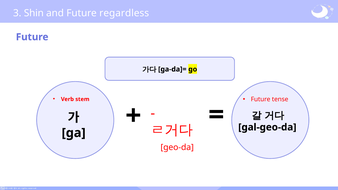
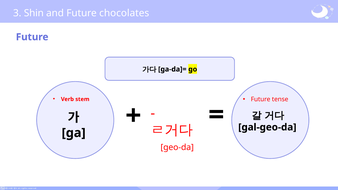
regardless: regardless -> chocolates (124, 13)
